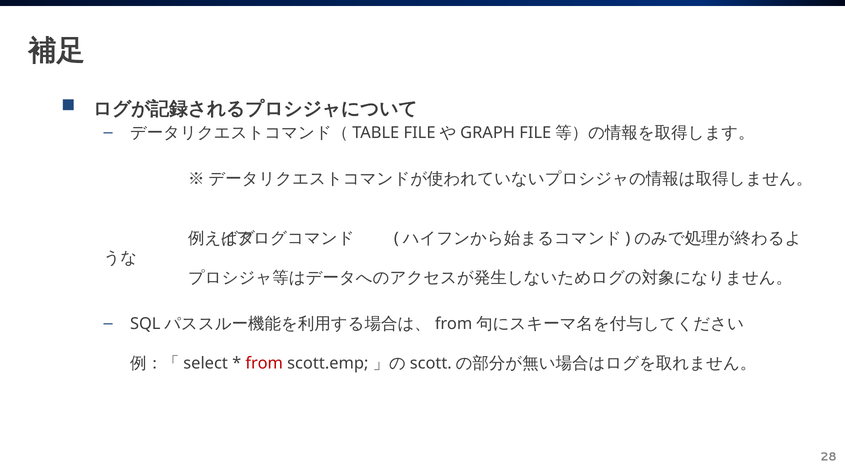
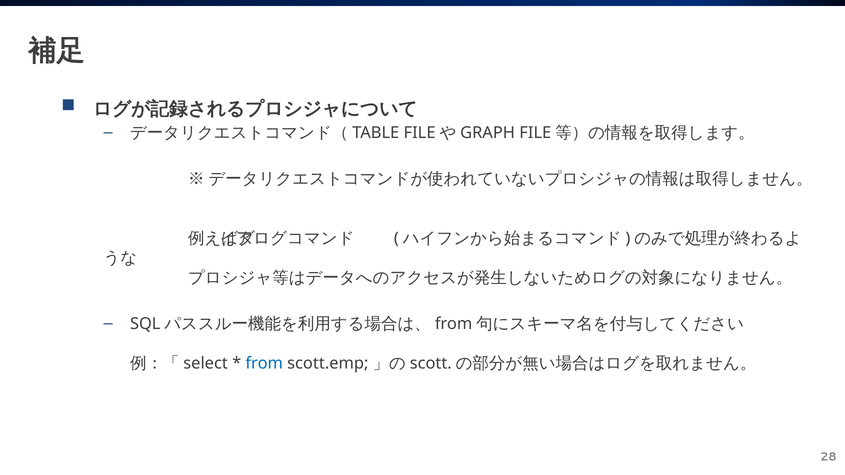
from colour: red -> blue (264, 364)
